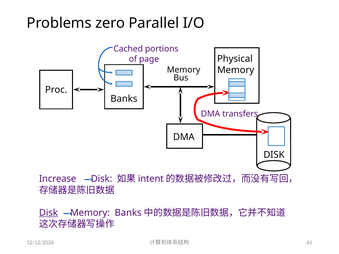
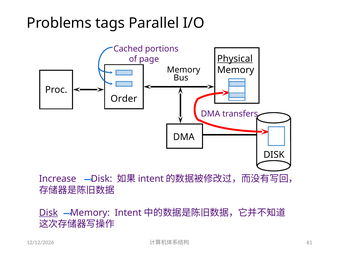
zero: zero -> tags (110, 23)
Physical underline: none -> present (235, 59)
Banks: Banks -> Order (124, 99)
Memory Banks: Banks -> Intent (128, 213)
